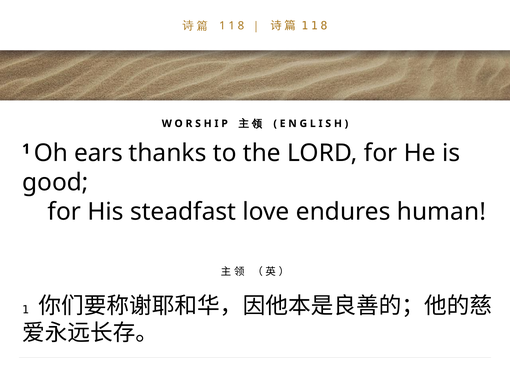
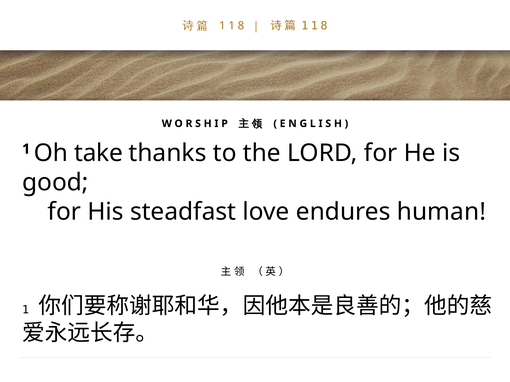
ears: ears -> take (99, 153)
